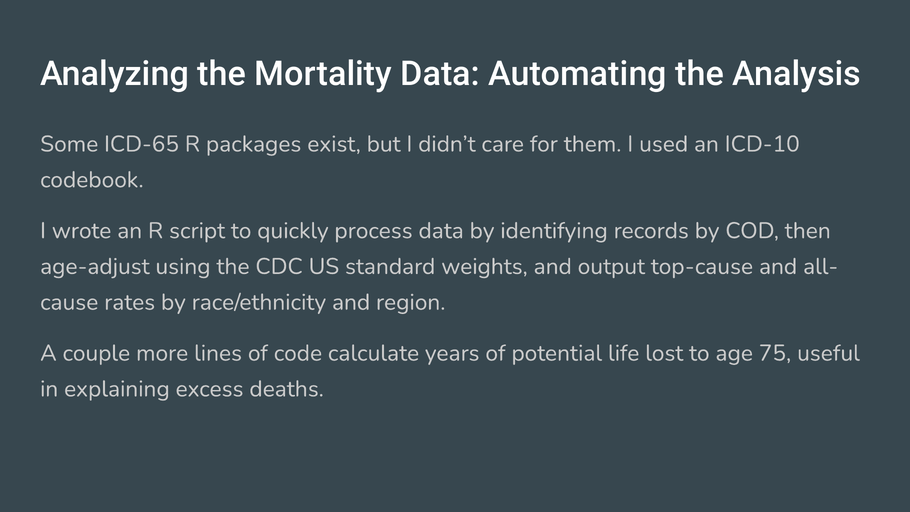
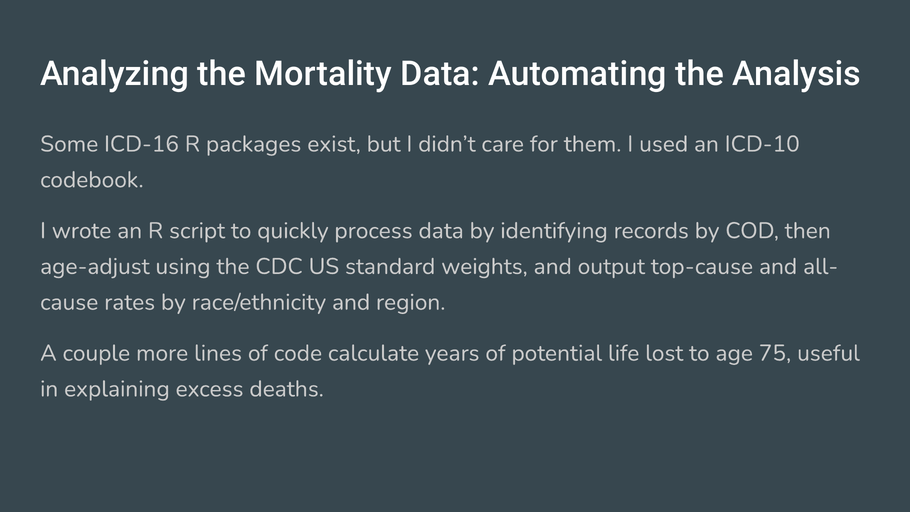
ICD-65: ICD-65 -> ICD-16 (142, 144)
